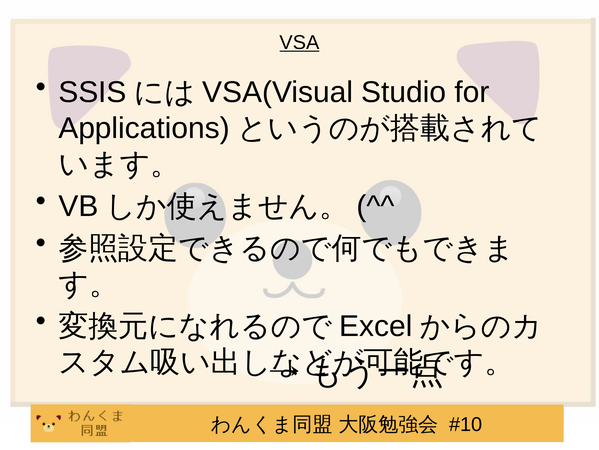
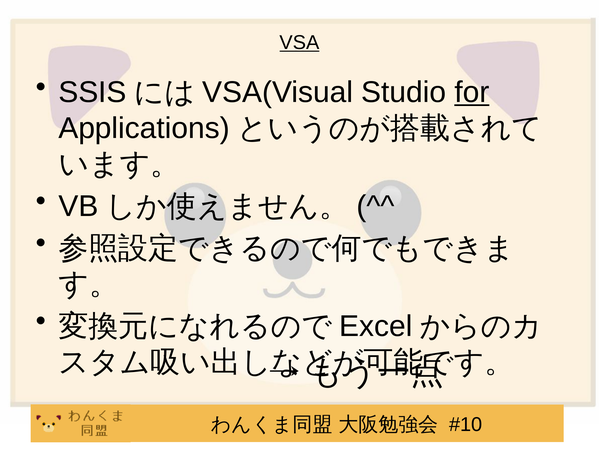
for underline: none -> present (472, 92)
